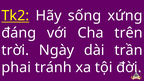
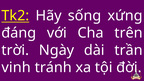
phai: phai -> vinh (16, 67)
